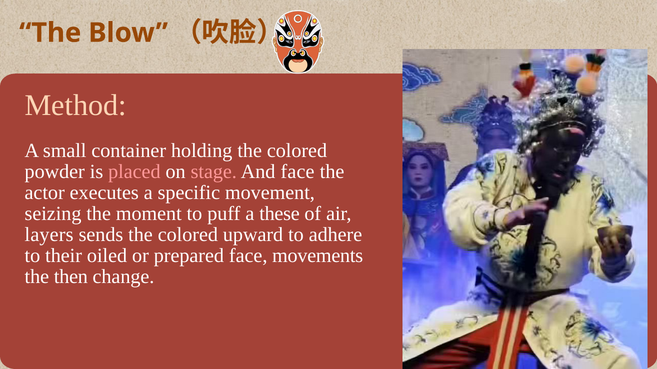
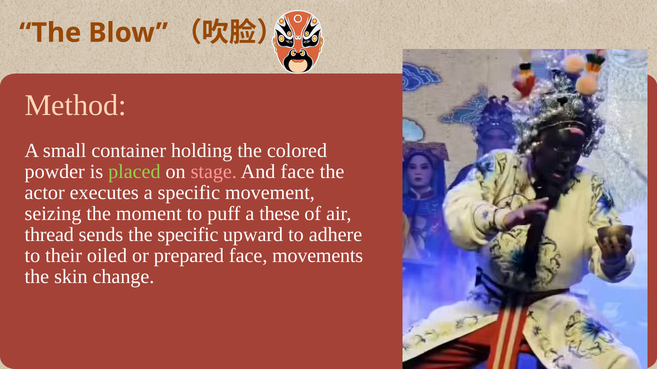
placed colour: pink -> light green (134, 172)
layers: layers -> thread (49, 235)
sends the colored: colored -> specific (188, 235)
then: then -> skin (71, 277)
